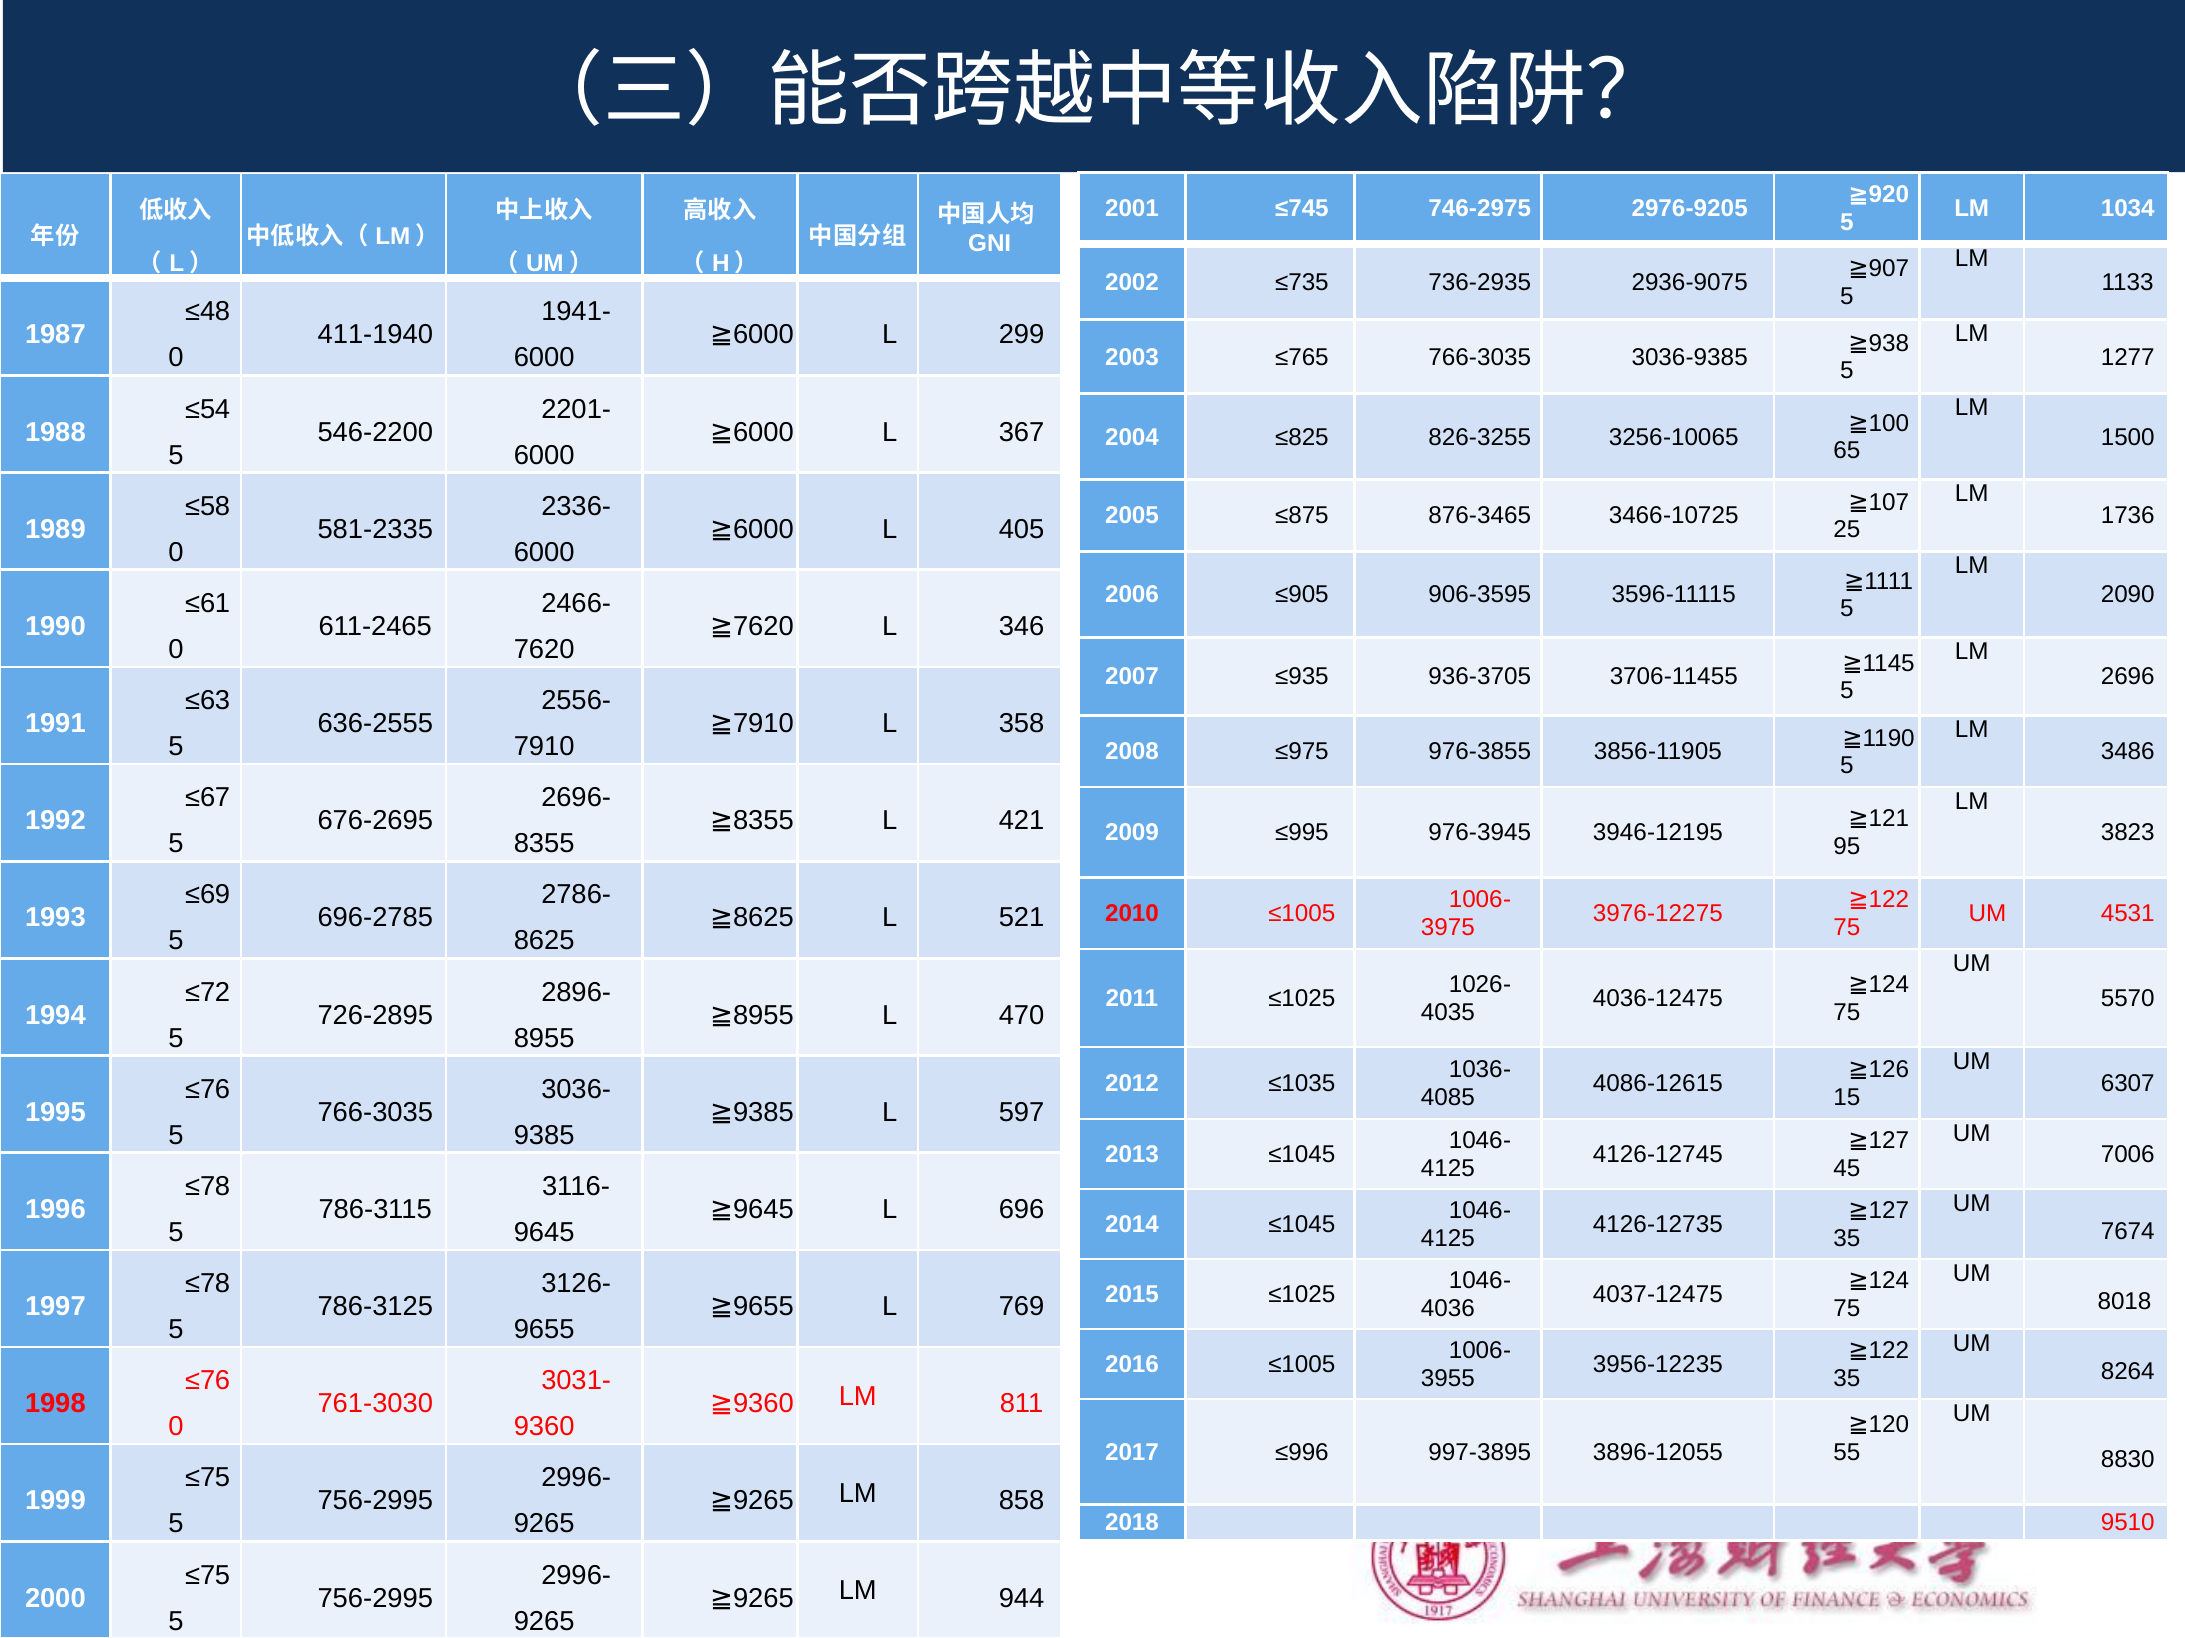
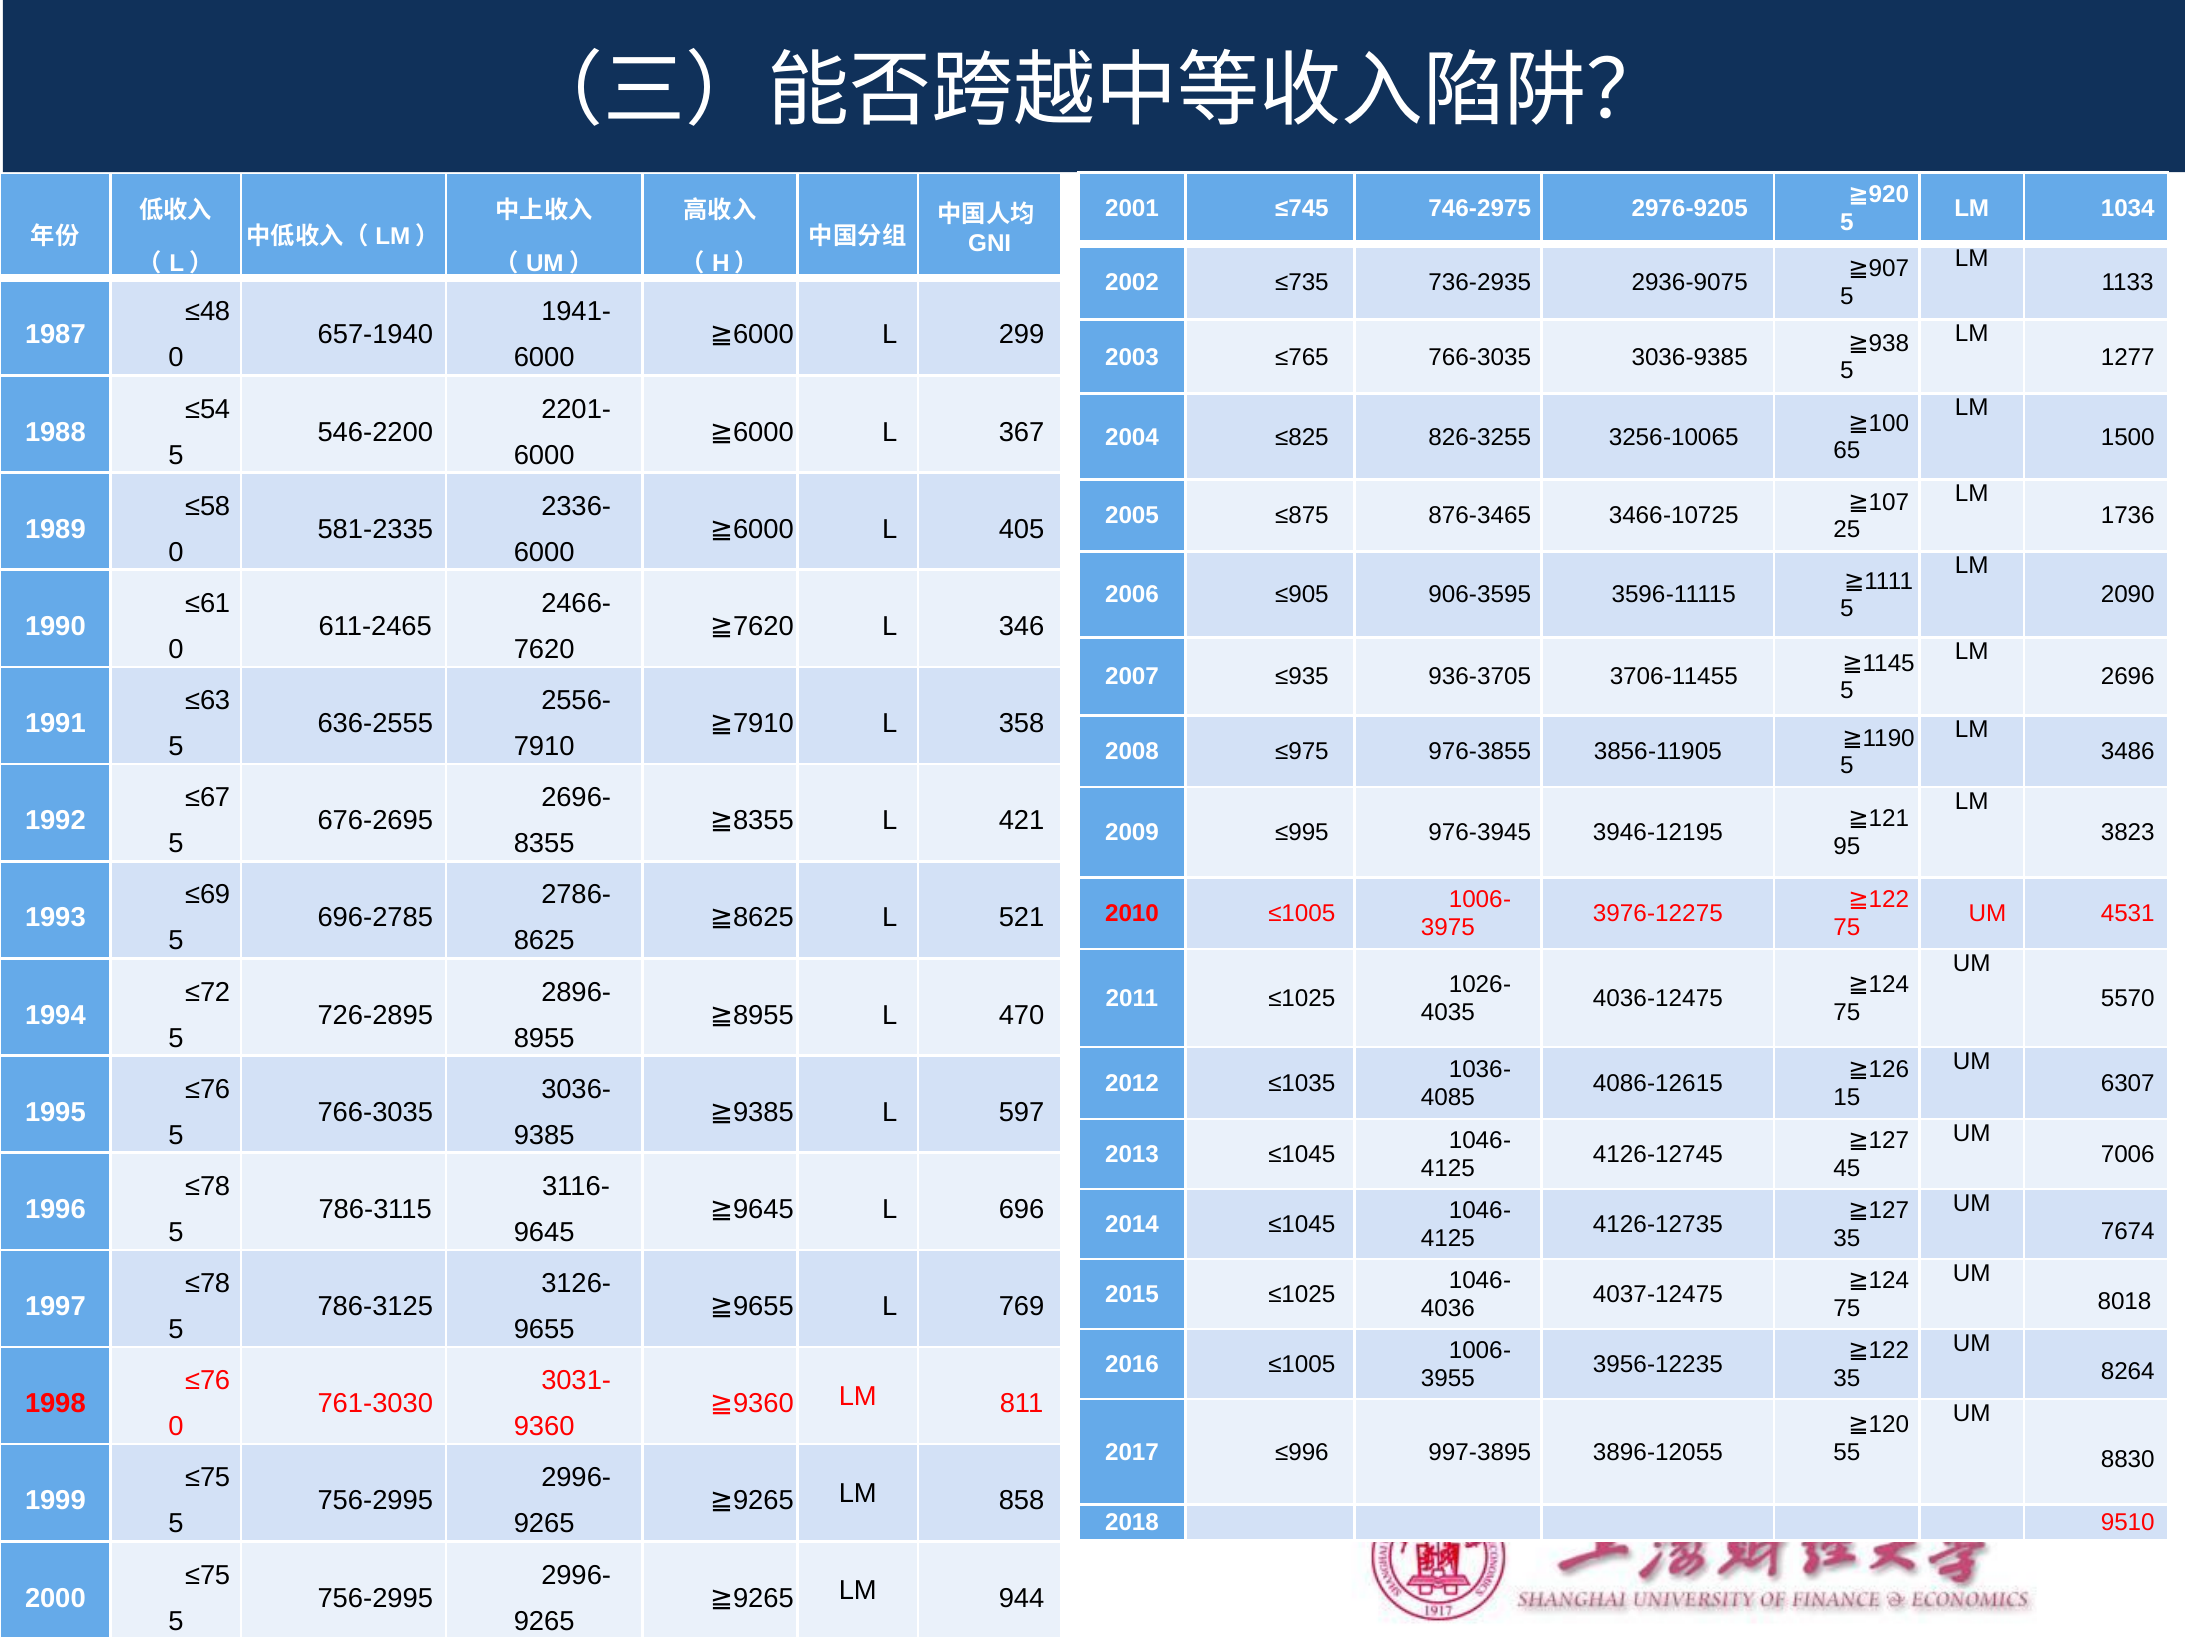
411-1940: 411-1940 -> 657-1940 (375, 335)
